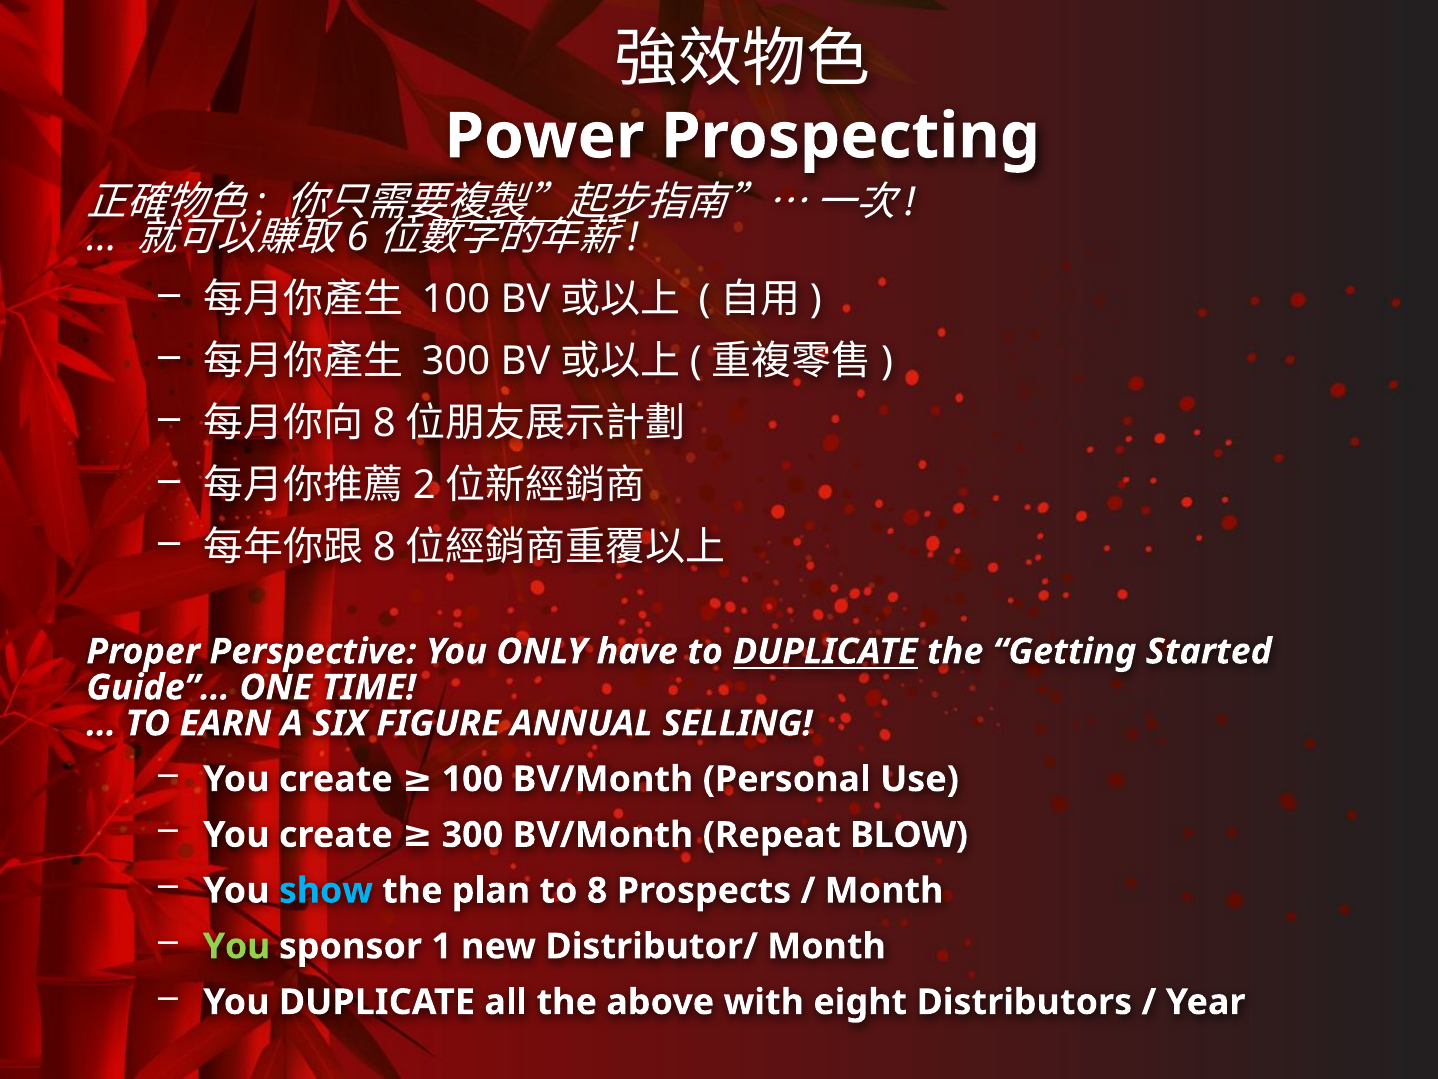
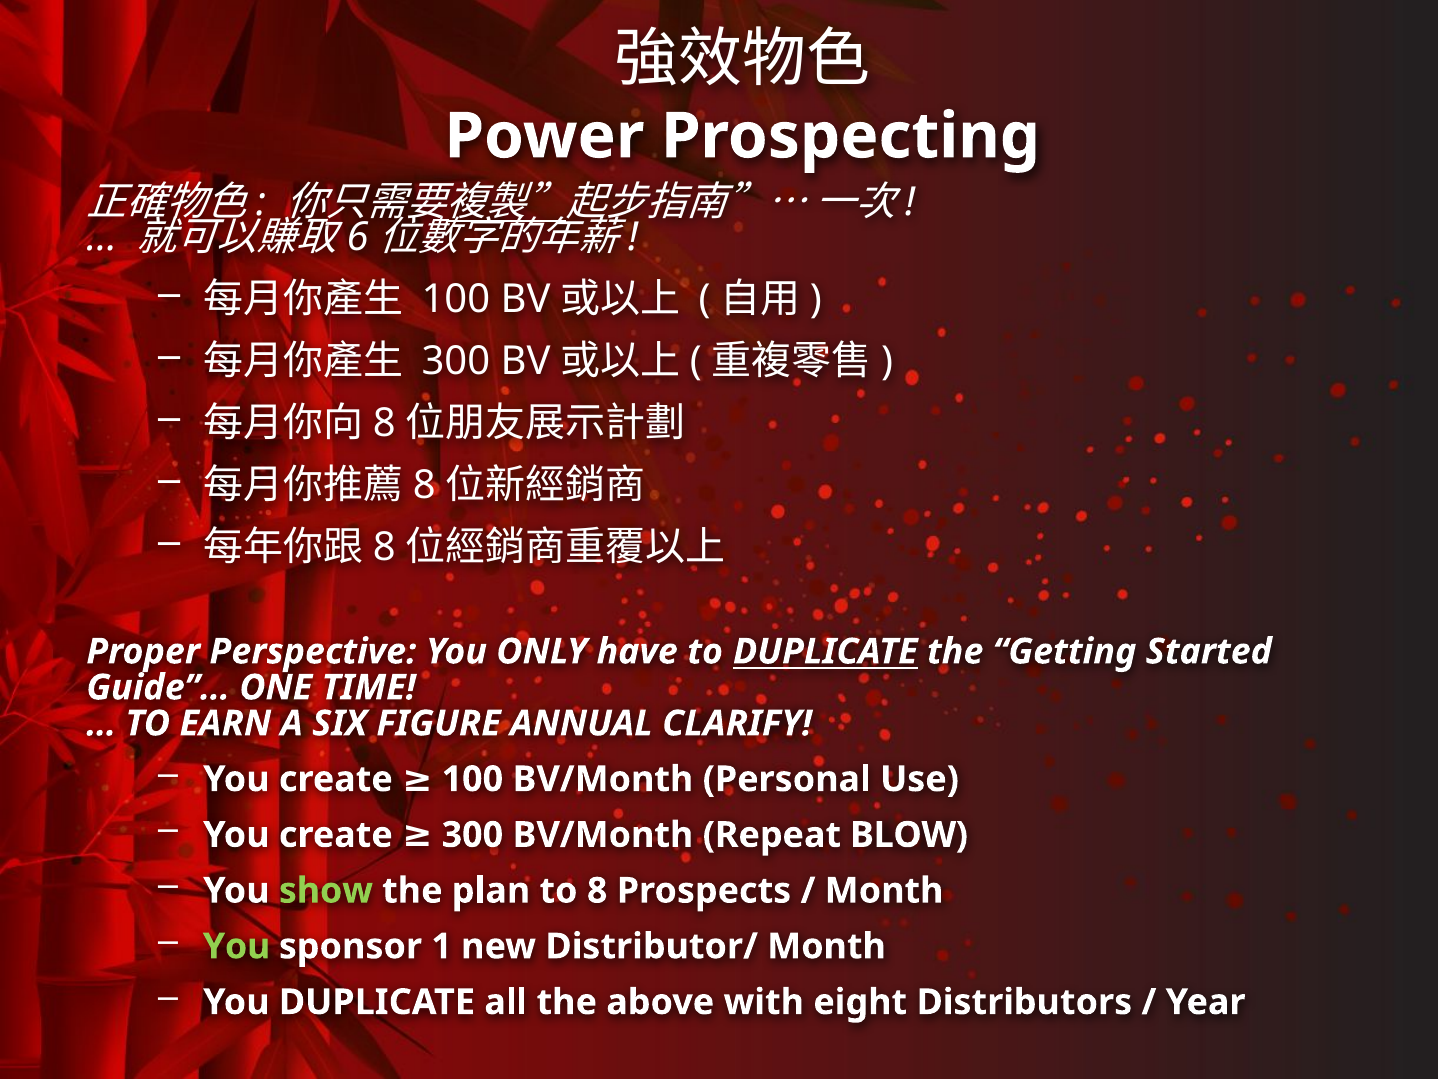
2: 2 -> 8 (424, 485)
SELLING: SELLING -> CLARIFY (737, 723)
show colour: light blue -> light green (326, 890)
